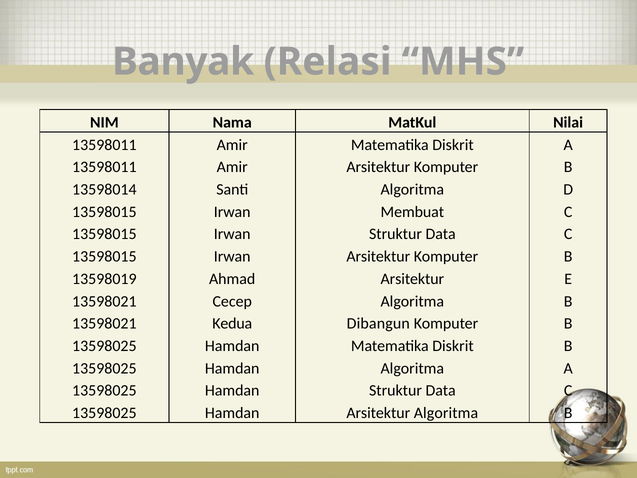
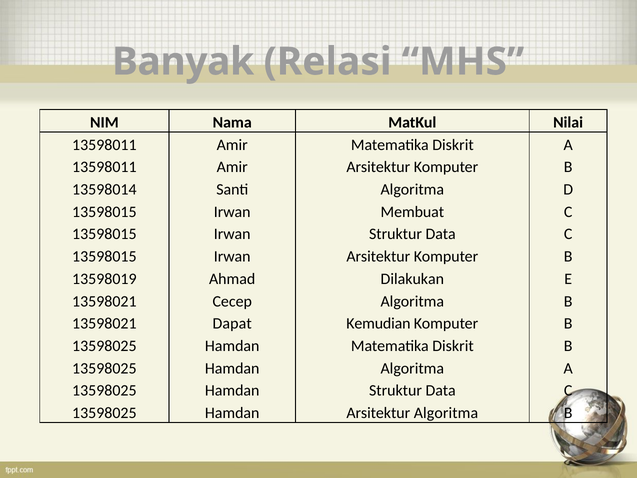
Arsitektur: Arsitektur -> Dilakukan (412, 279)
Kedua: Kedua -> Dapat (232, 323)
Dibangun: Dibangun -> Kemudian (378, 323)
